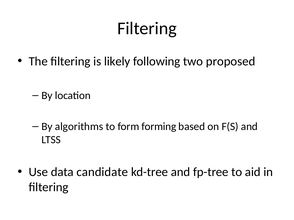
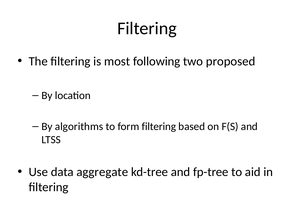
likely: likely -> most (117, 61)
form forming: forming -> filtering (159, 127)
candidate: candidate -> aggregate (102, 172)
